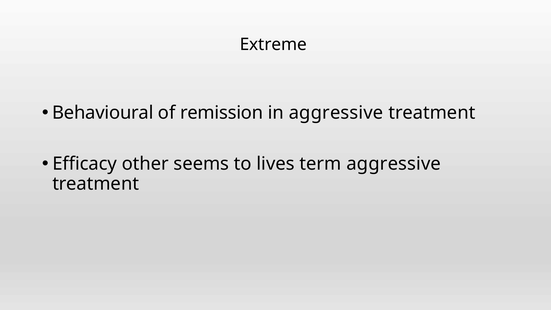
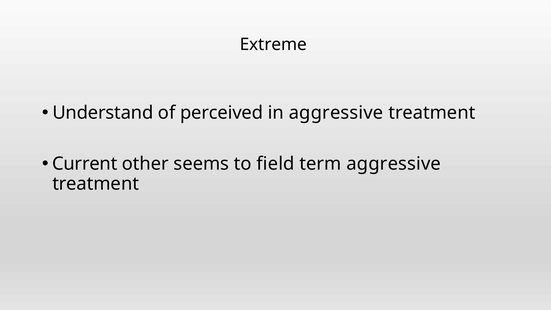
Behavioural: Behavioural -> Understand (103, 113)
remission: remission -> perceived (222, 113)
Efficacy: Efficacy -> Current (85, 164)
lives: lives -> field (275, 164)
